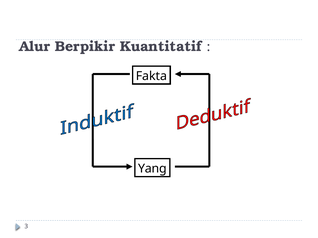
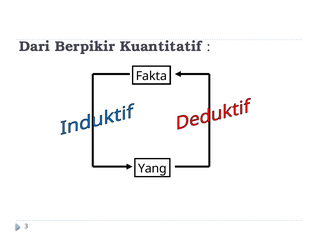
Alur: Alur -> Dari (35, 47)
